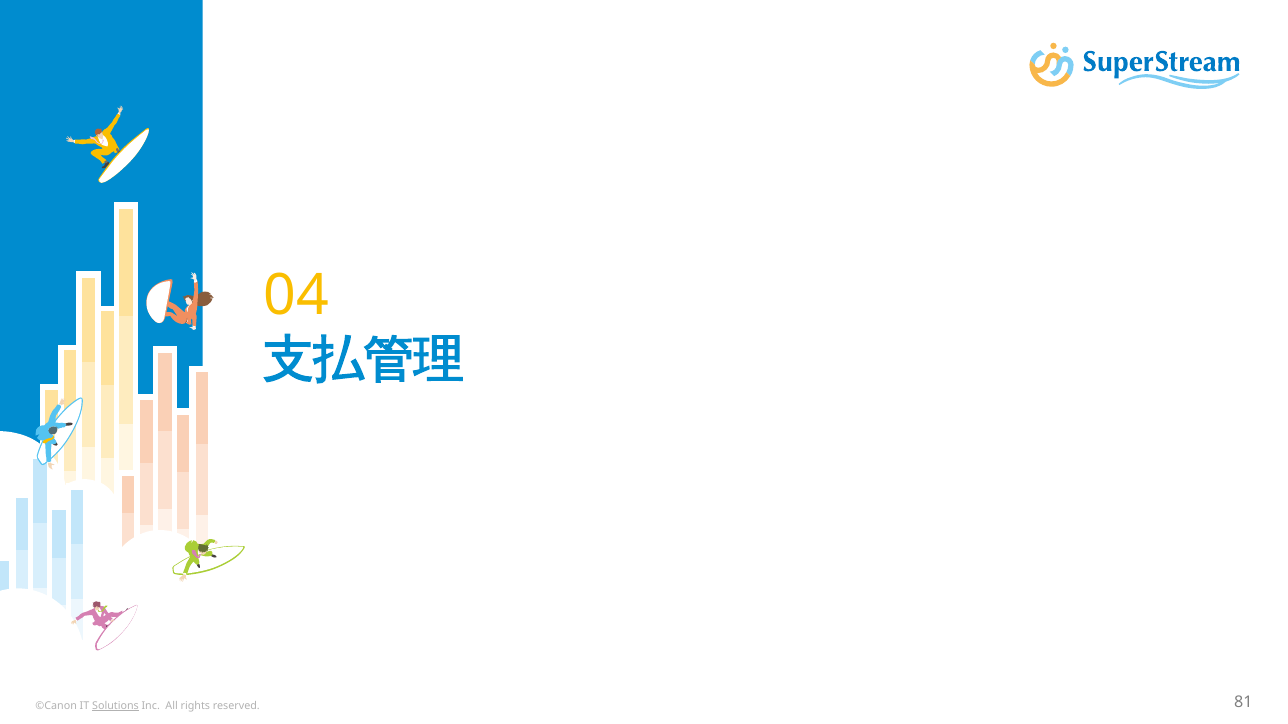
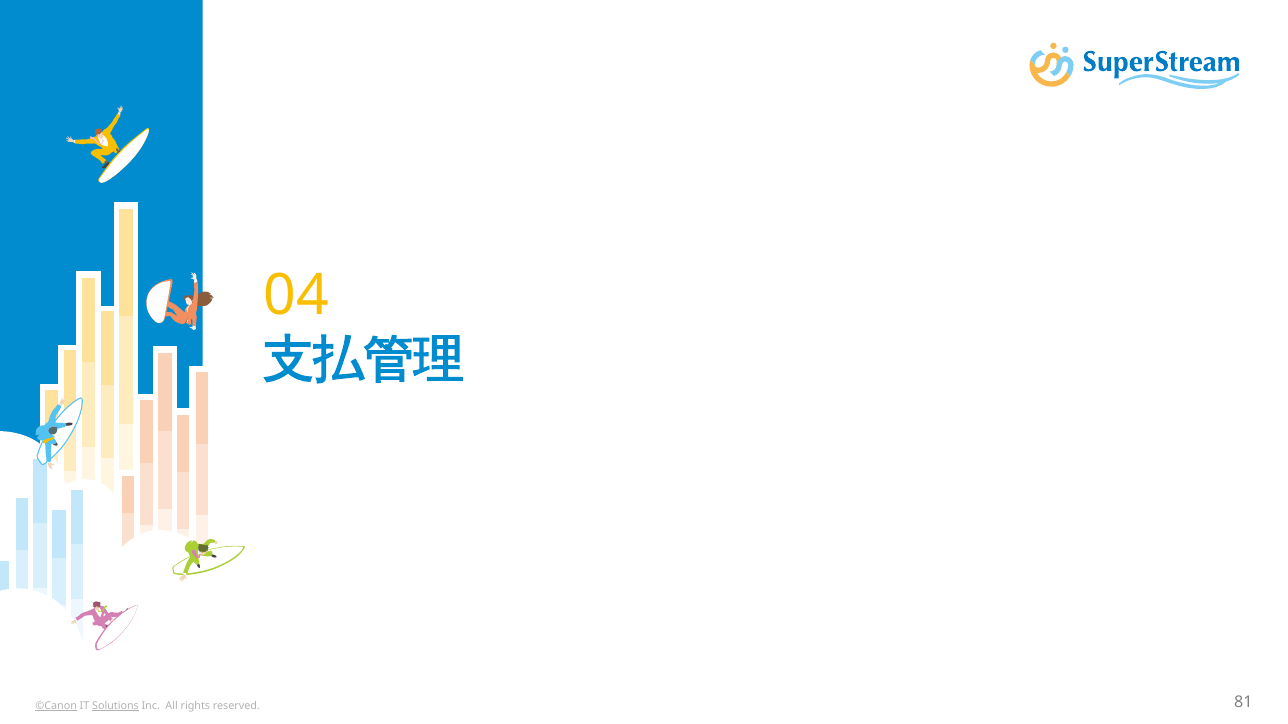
©Canon underline: none -> present (56, 706)
